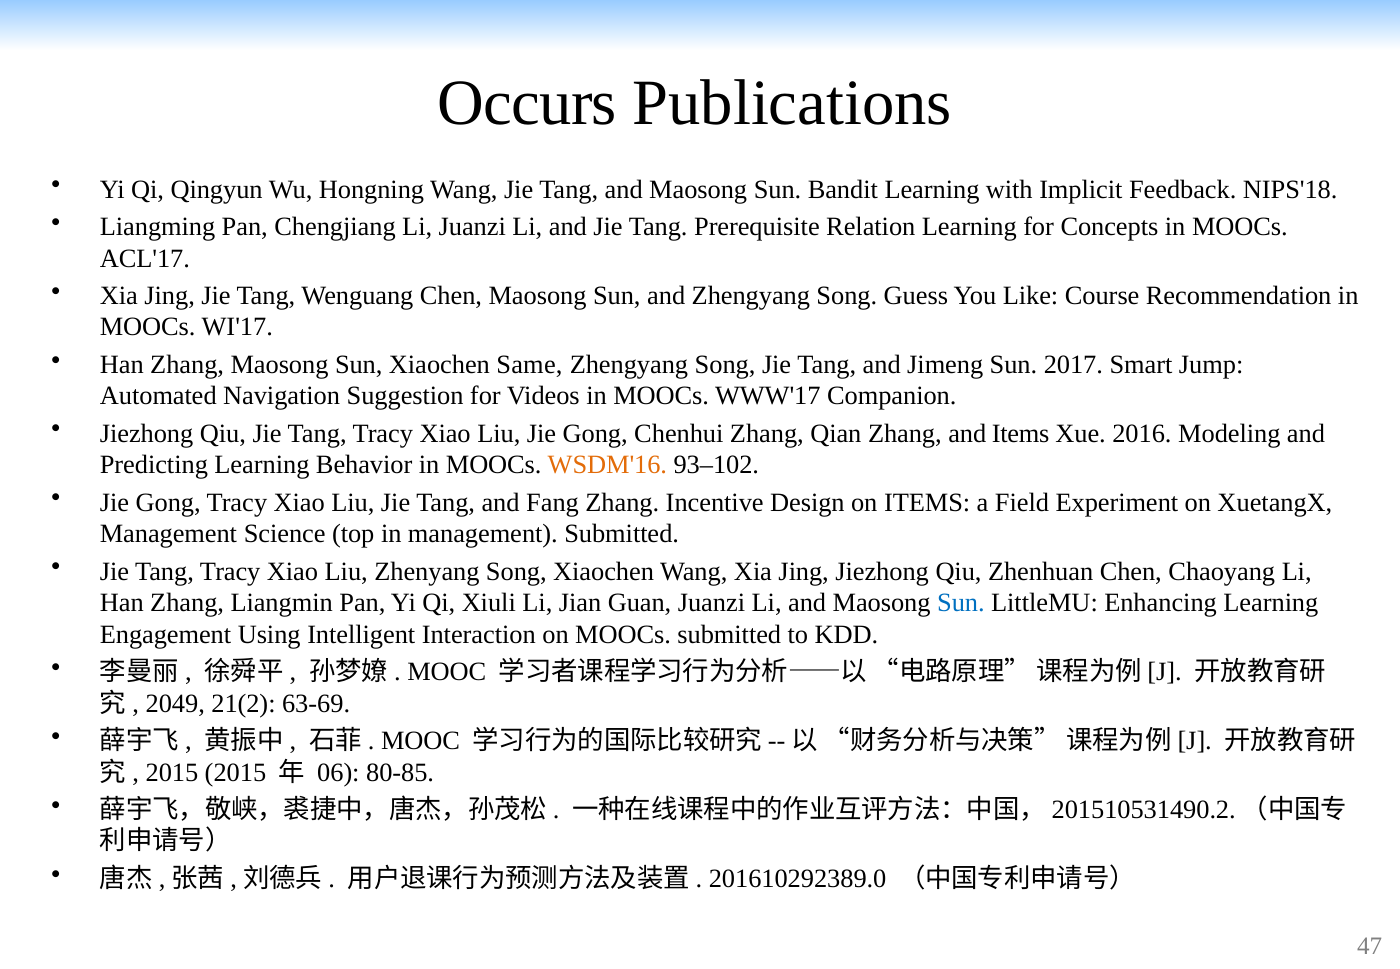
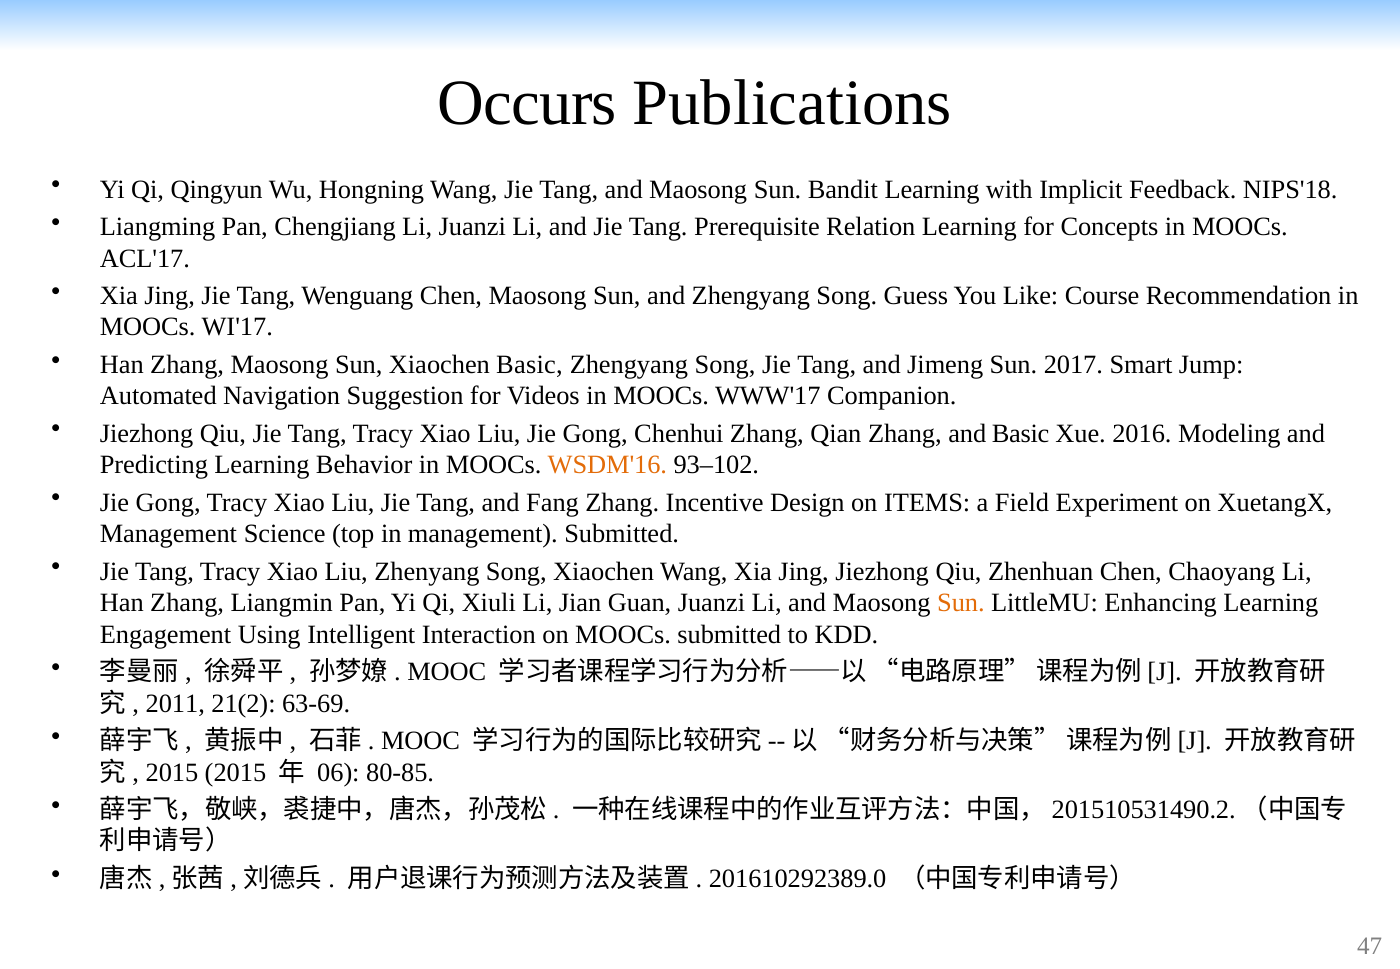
Xiaochen Same: Same -> Basic (529, 365)
and Items: Items -> Basic (1021, 434)
Sun colour: blue -> orange (961, 603)
2049: 2049 -> 2011 (175, 704)
